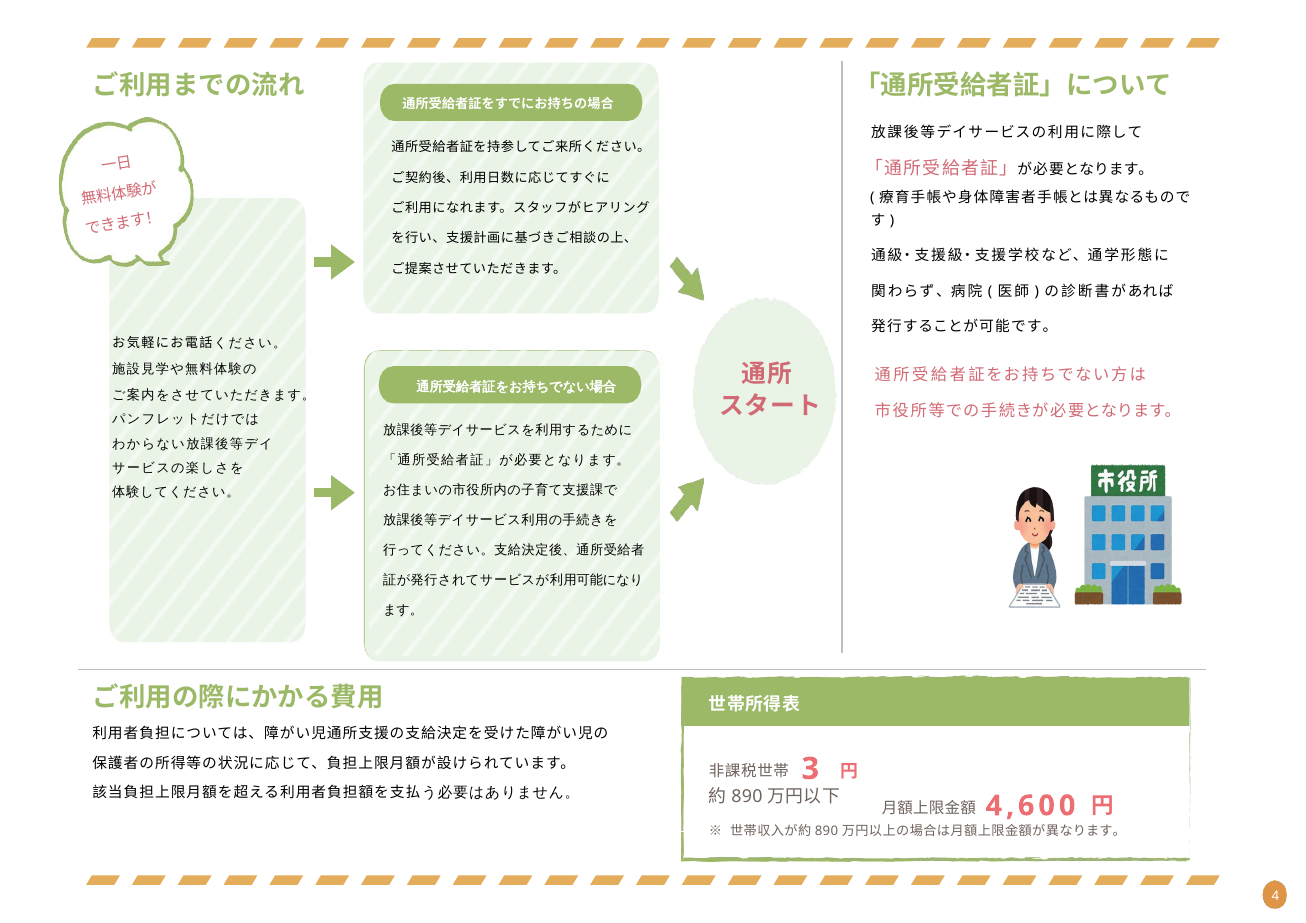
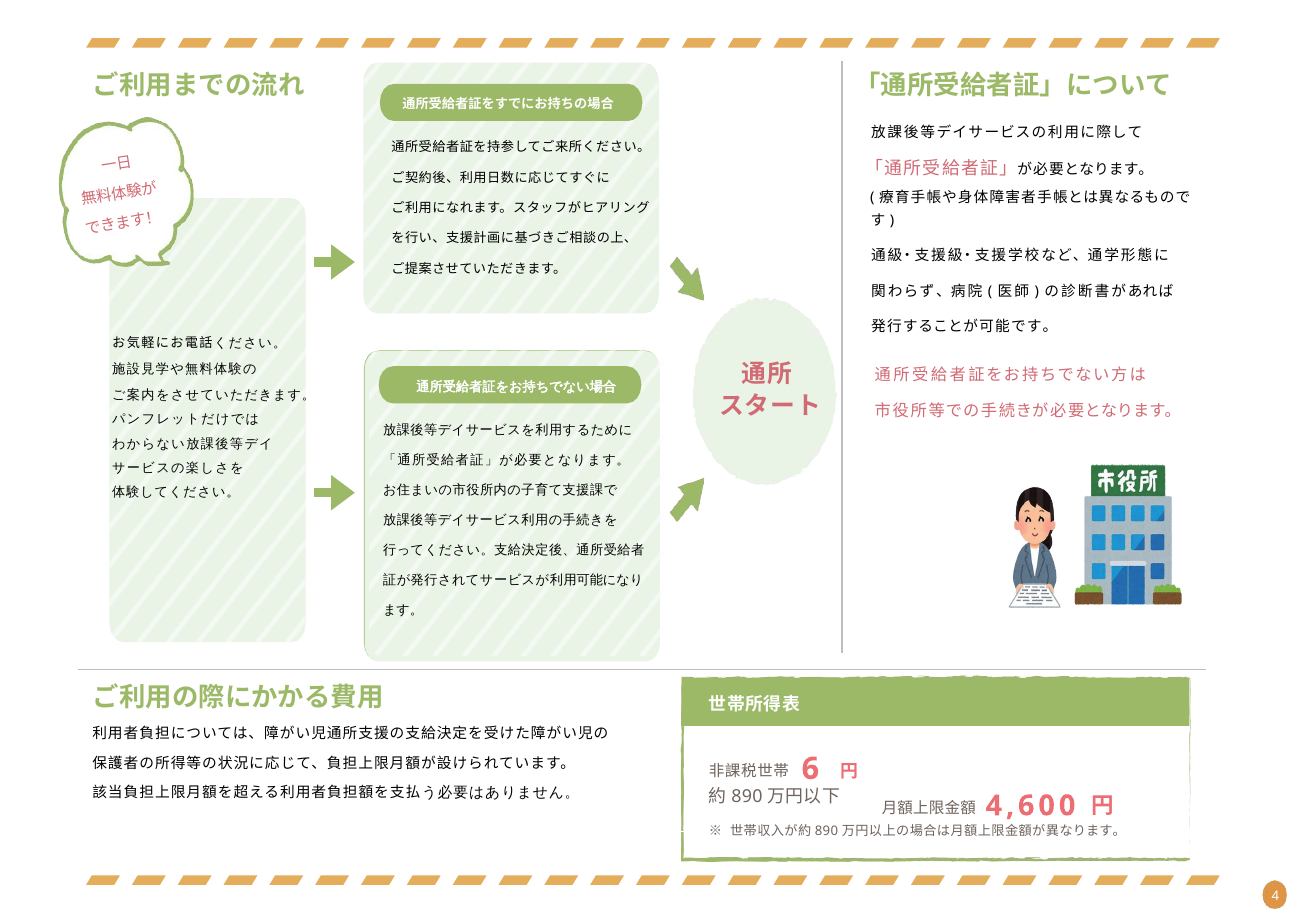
3: 3 -> 6 (810, 769)
